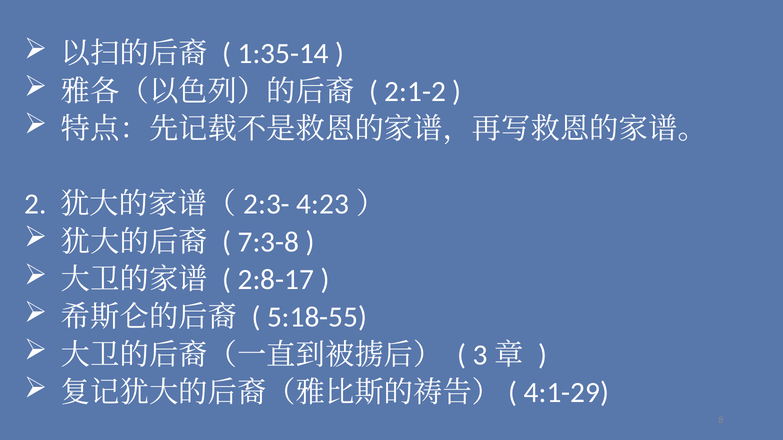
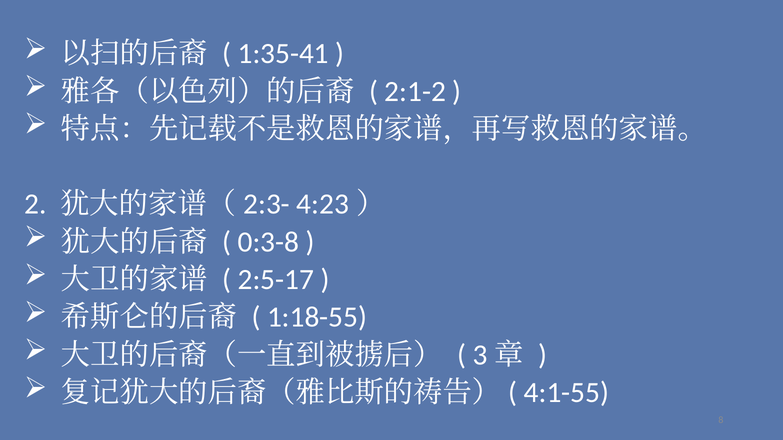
1:35-14: 1:35-14 -> 1:35-41 (283, 54)
7:3-8: 7:3-8 -> 0:3-8 (268, 242)
2:8-17: 2:8-17 -> 2:5-17 (276, 280)
5:18-55: 5:18-55 -> 1:18-55 (317, 318)
4:1-29: 4:1-29 -> 4:1-55 (566, 393)
